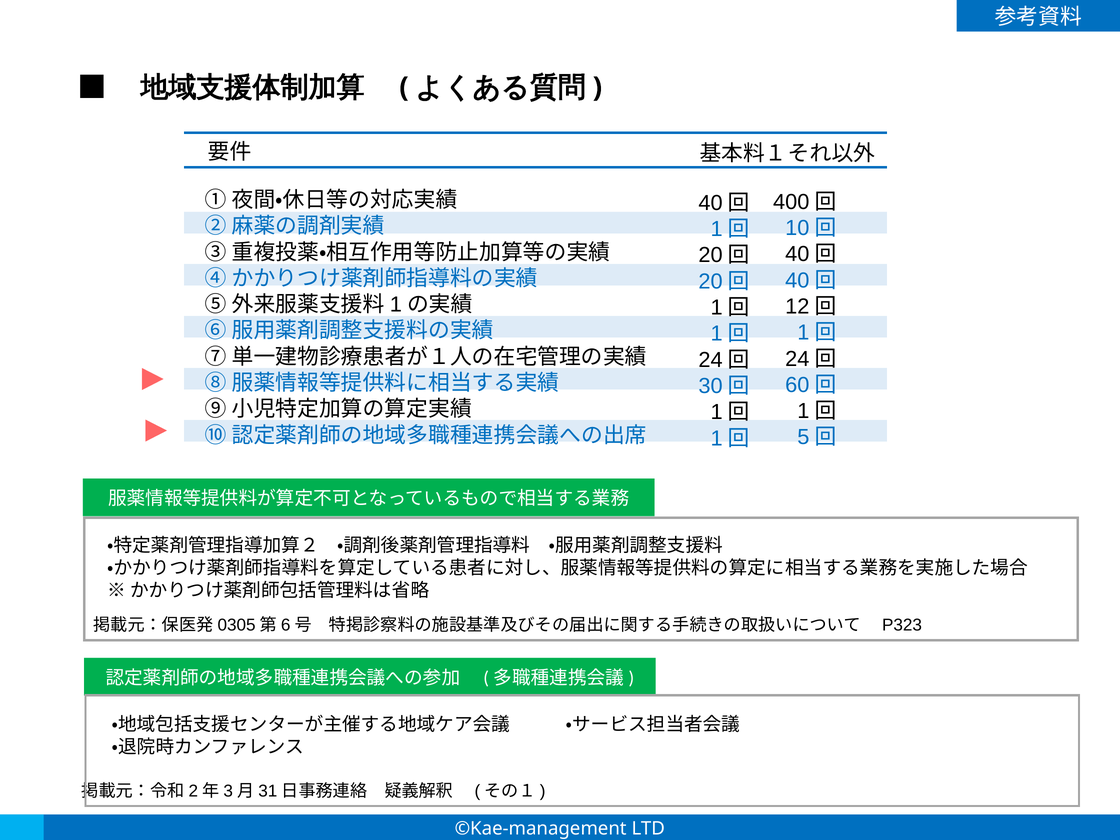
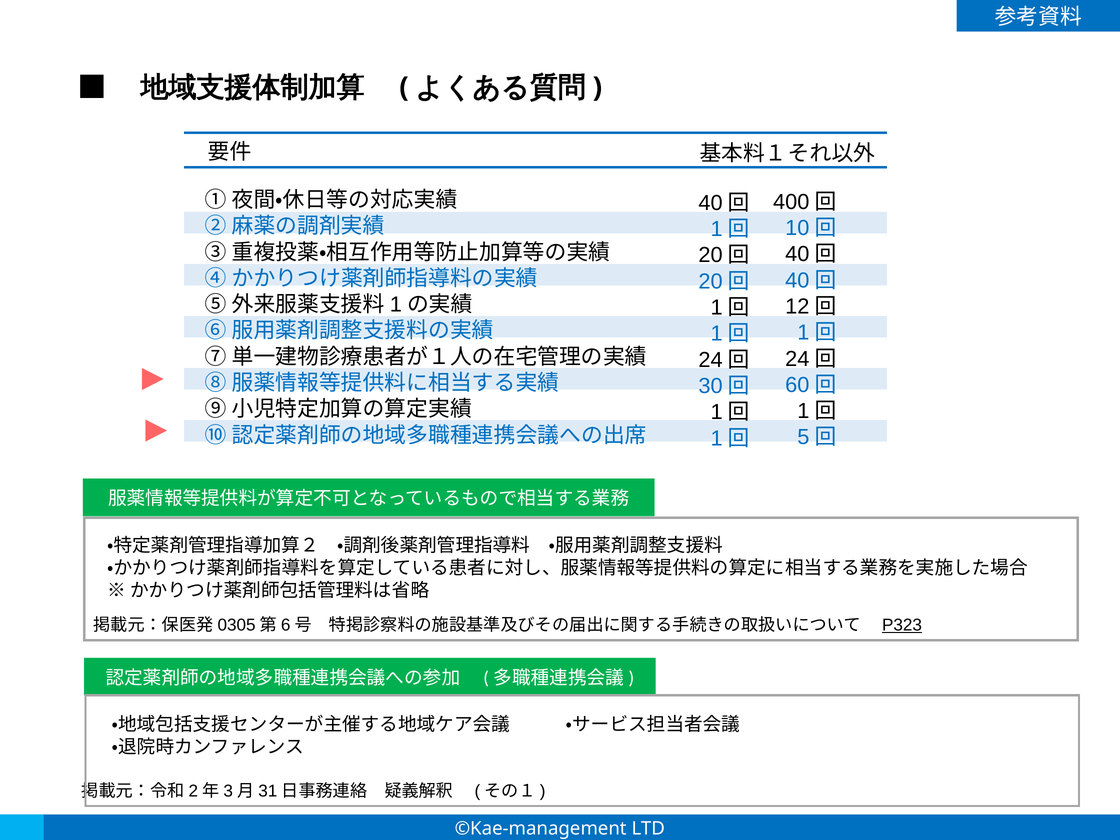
P323 underline: none -> present (902, 625)
